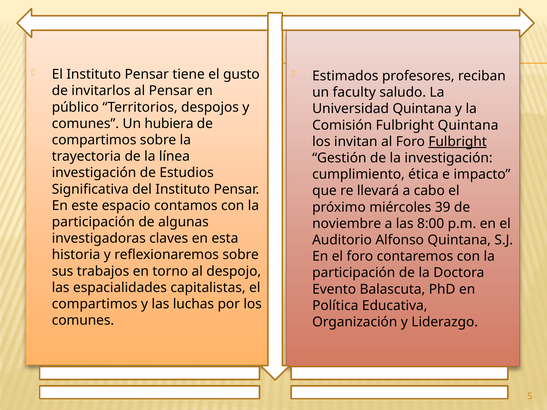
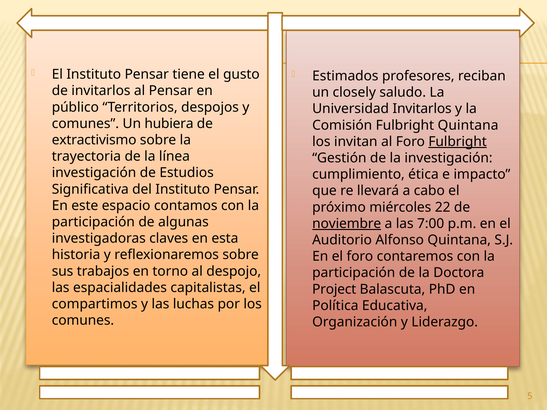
faculty: faculty -> closely (354, 92)
Universidad Quintana: Quintana -> Invitarlos (422, 109)
compartimos: compartimos -> extractivismo (94, 140)
39: 39 -> 22 (443, 207)
noviembre underline: none -> present (347, 224)
8:00: 8:00 -> 7:00 (431, 224)
Evento: Evento -> Project (334, 289)
